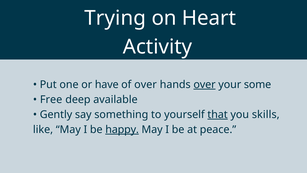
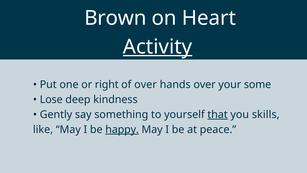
Trying: Trying -> Brown (115, 18)
Activity underline: none -> present (158, 47)
have: have -> right (107, 84)
over underline: present -> none (205, 84)
Free: Free -> Lose (51, 99)
available: available -> kindness (115, 99)
